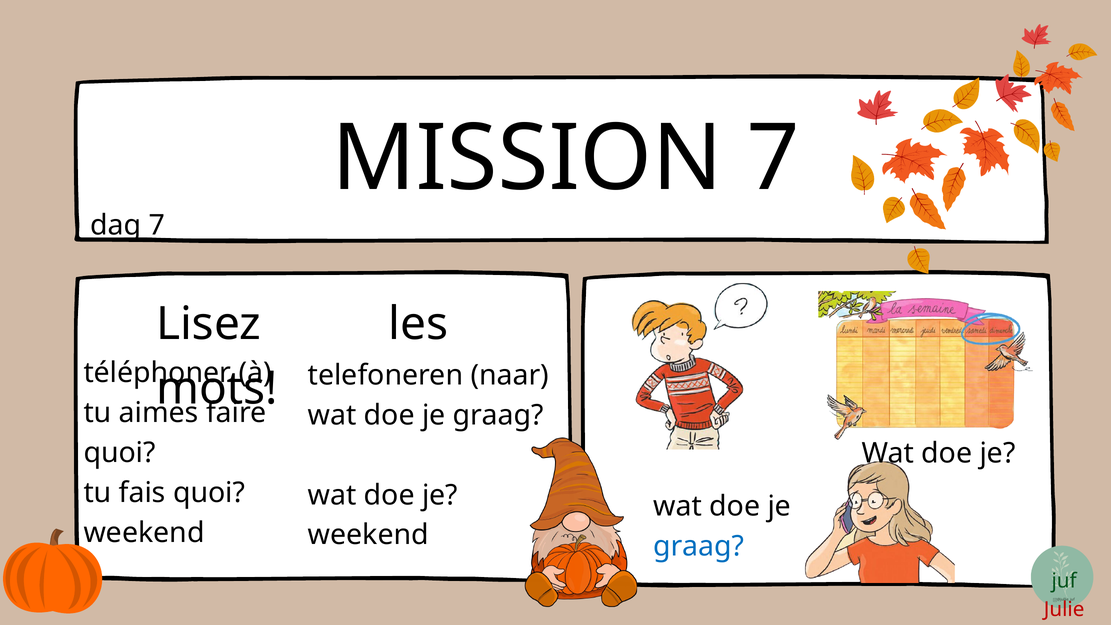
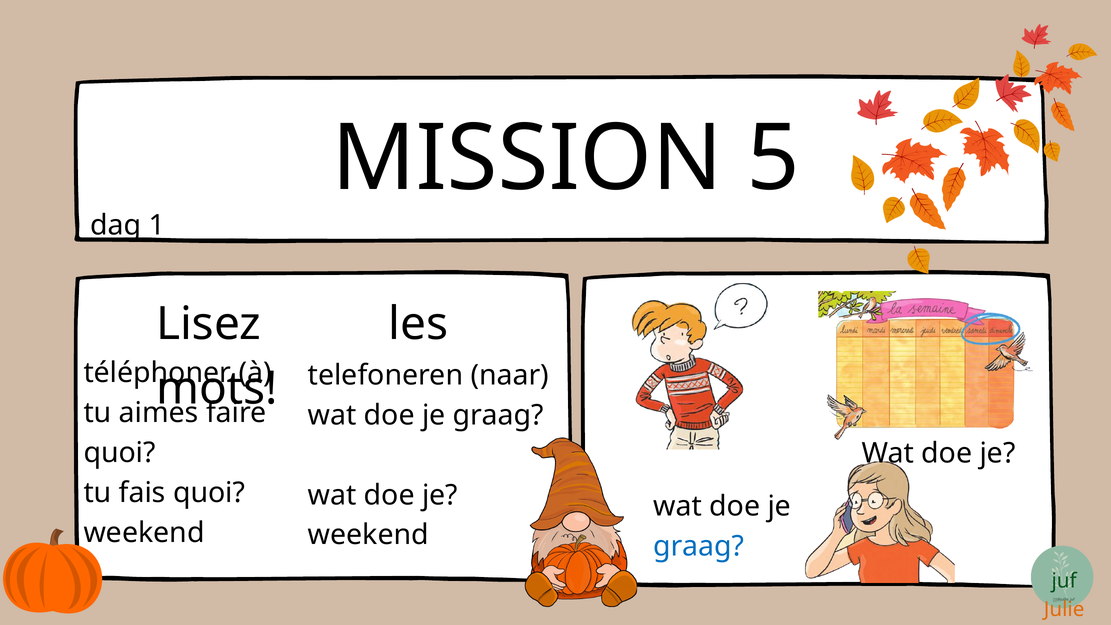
MISSION 7: 7 -> 5 (773, 159)
dag 7: 7 -> 1 (157, 225)
Julie colour: red -> orange (1064, 610)
